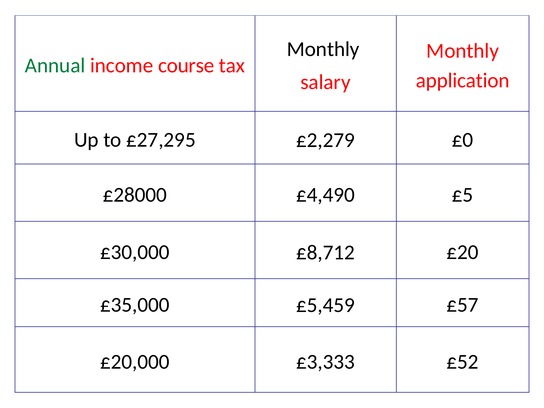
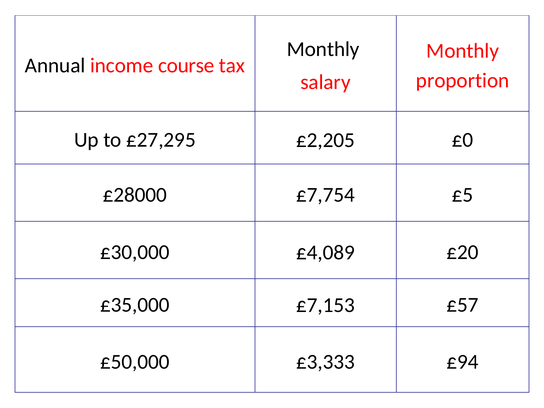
Annual colour: green -> black (55, 66)
application: application -> proportion (463, 81)
£2,279: £2,279 -> £2,205 (326, 140)
£4,490: £4,490 -> £7,754 (326, 195)
£8,712: £8,712 -> £4,089 (326, 252)
£5,459: £5,459 -> £7,153 (326, 305)
£20,000: £20,000 -> £50,000 (135, 362)
£52: £52 -> £94 (463, 362)
